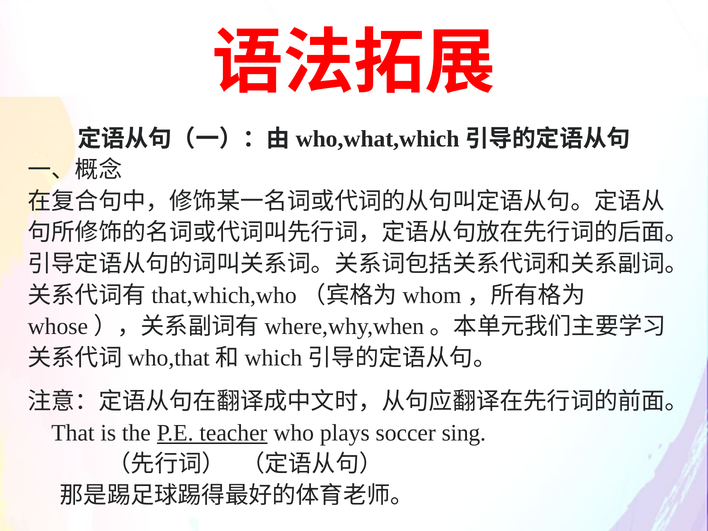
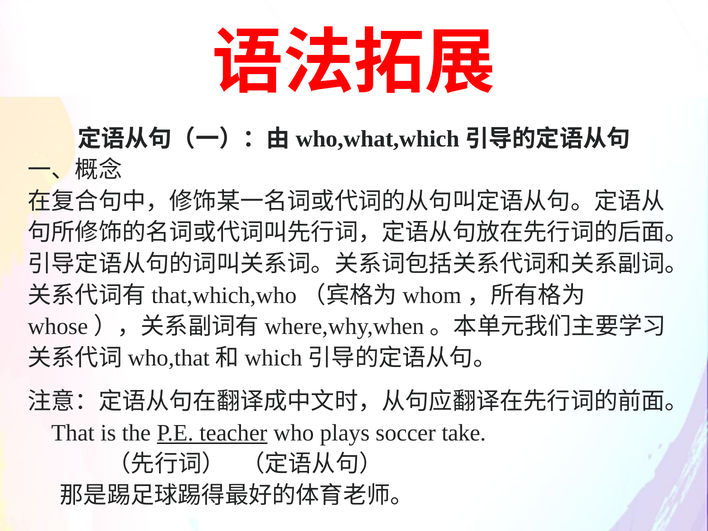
sing: sing -> take (464, 433)
